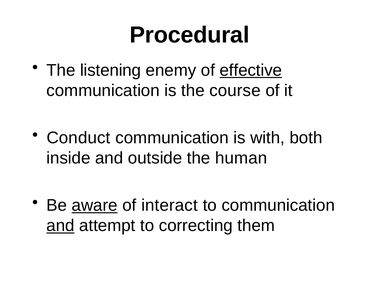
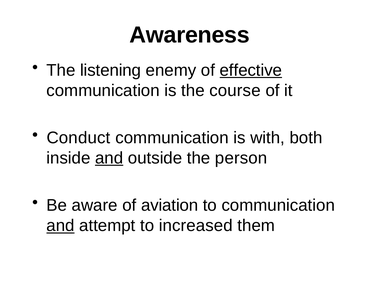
Procedural: Procedural -> Awareness (190, 35)
and underline: none -> present (109, 158)
human: human -> person (241, 158)
aware underline: present -> none (95, 205)
interact: interact -> aviation (170, 205)
correcting: correcting -> increased (196, 225)
